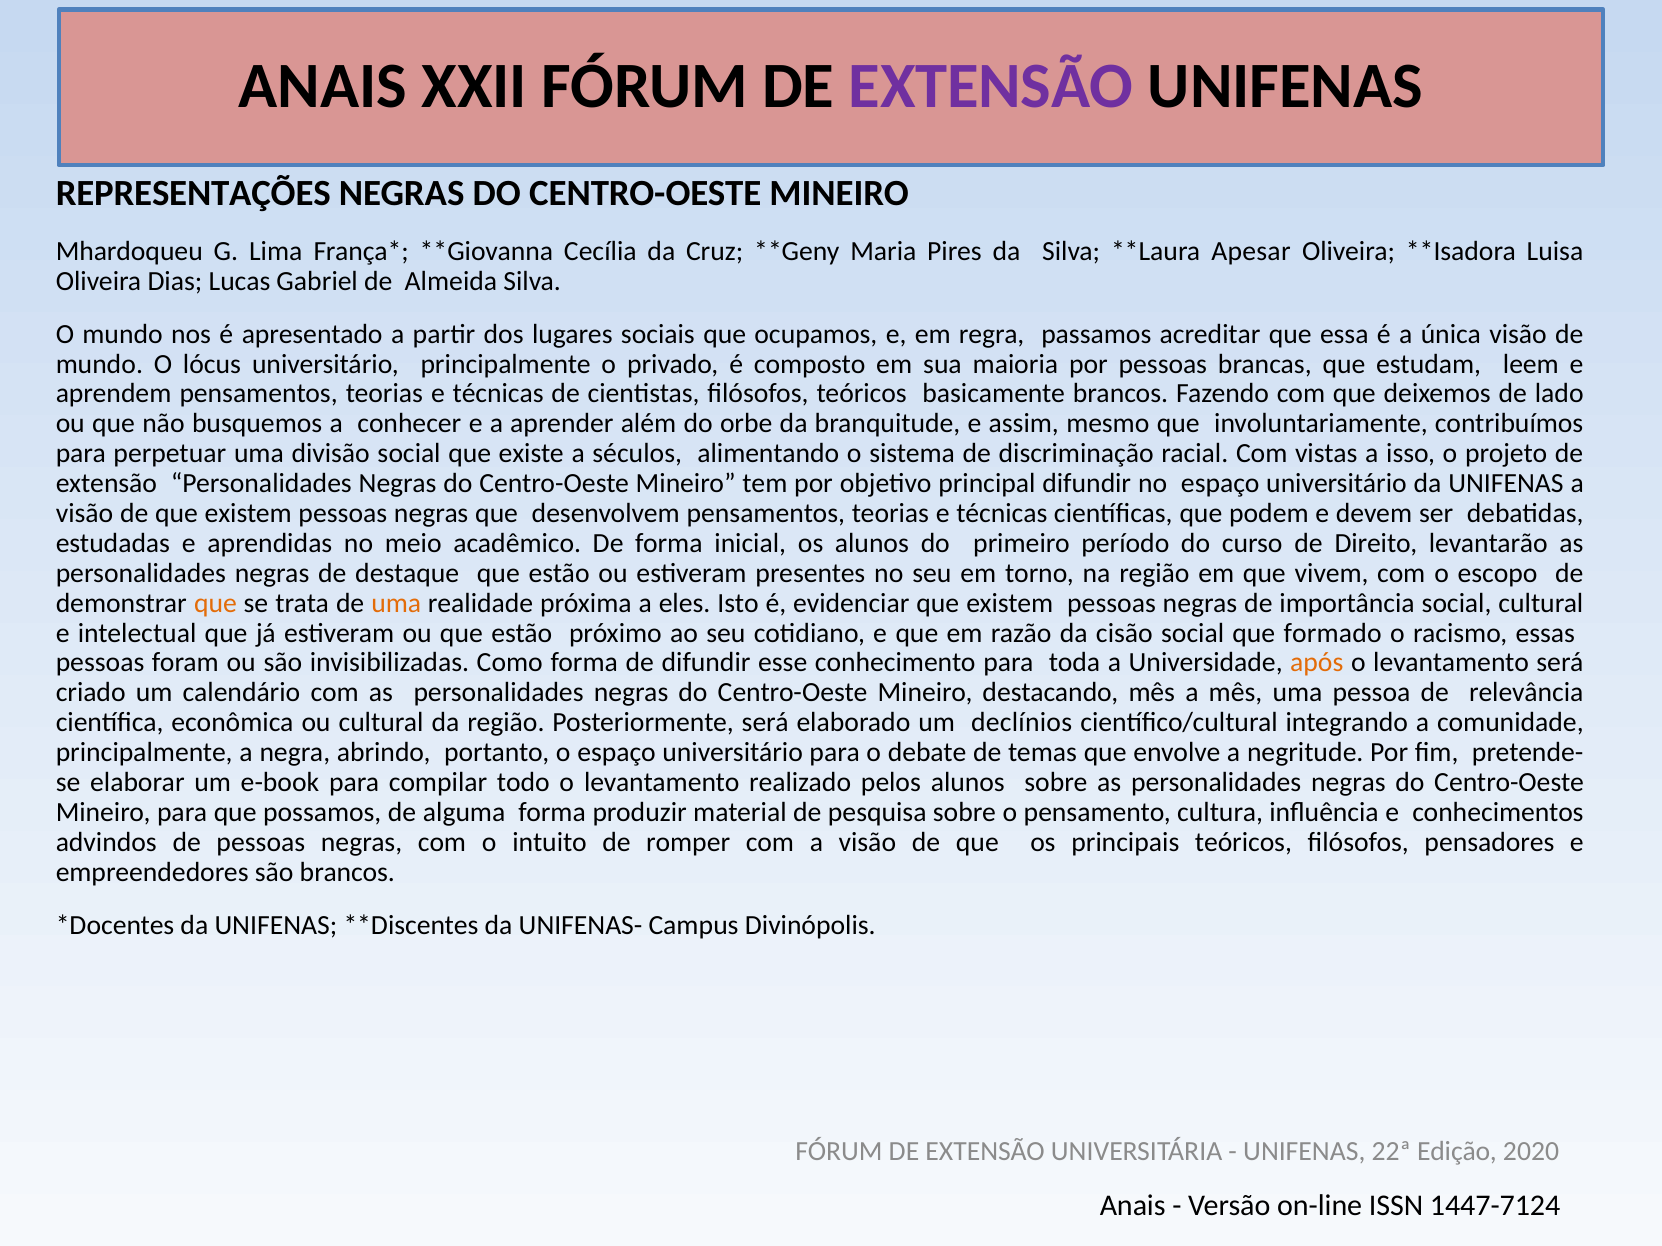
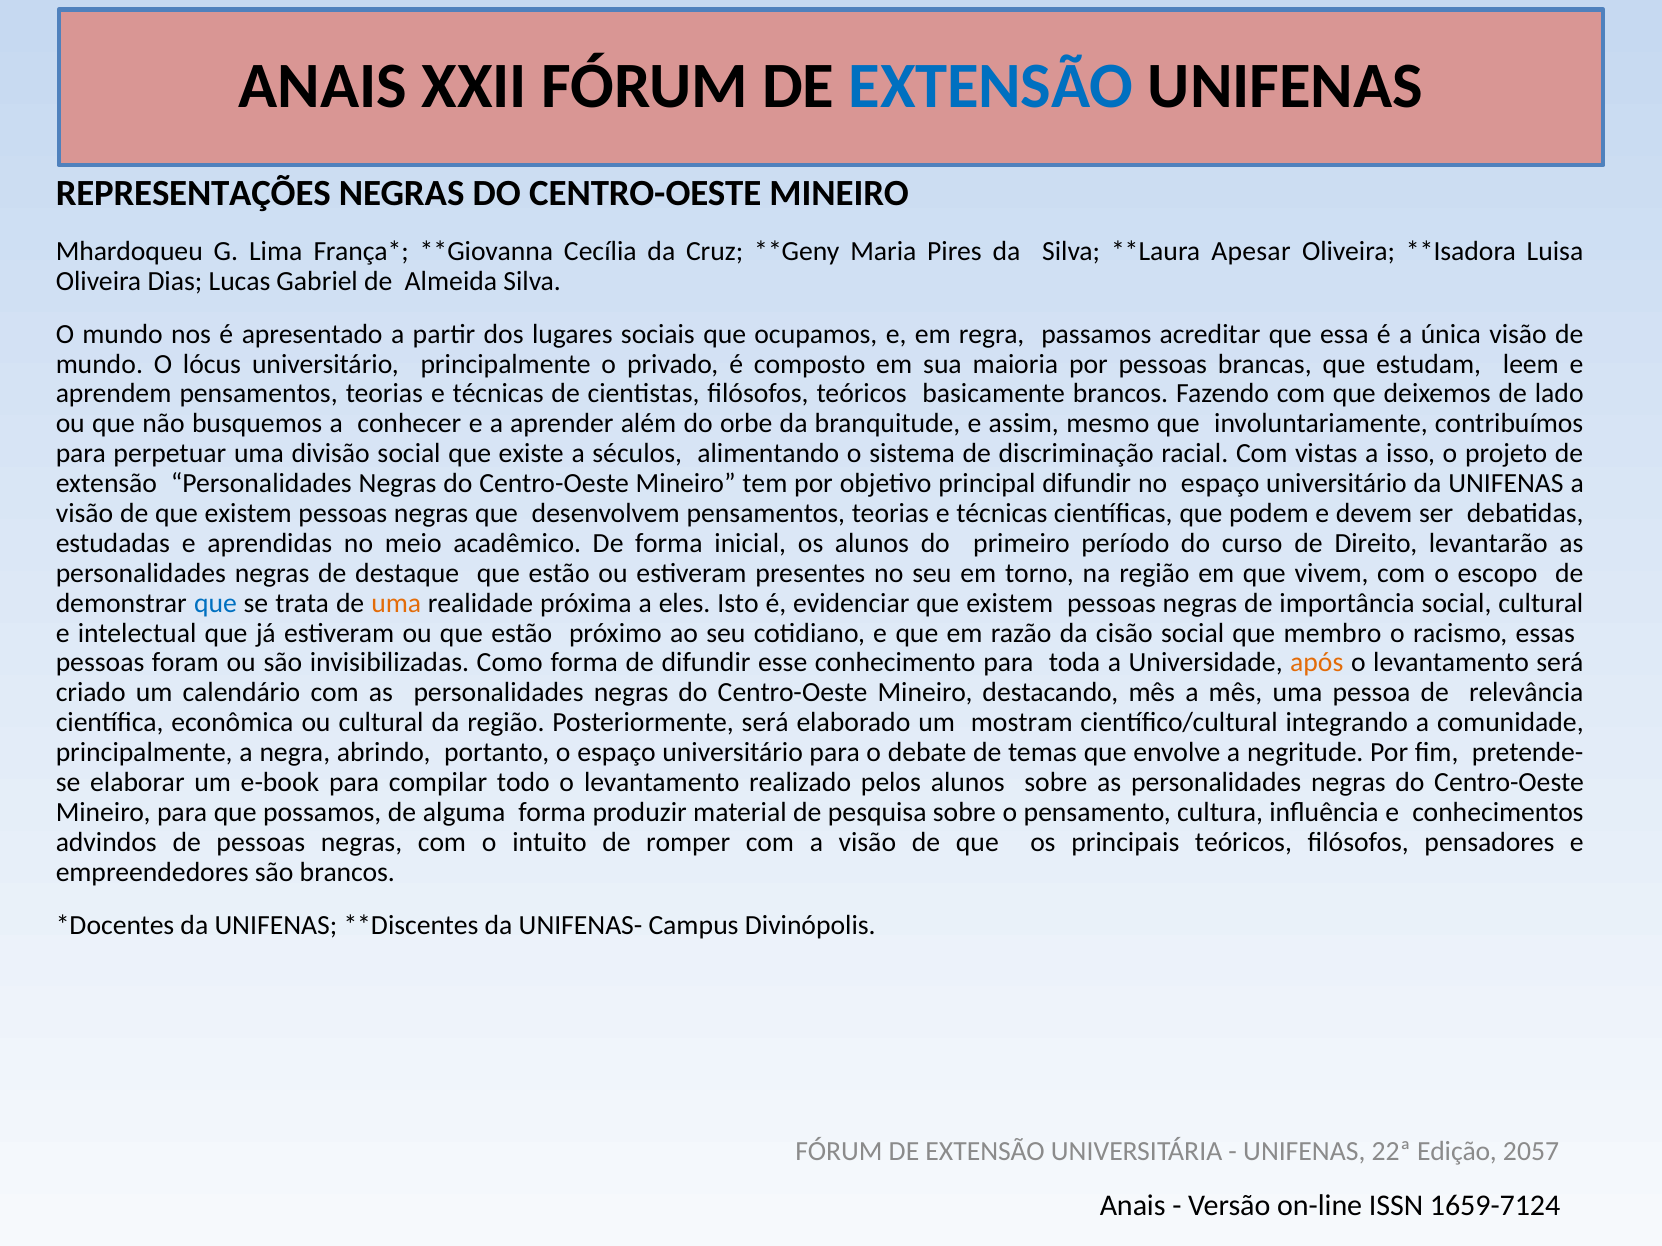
EXTENSÃO colour: purple -> blue (991, 86)
que colour: orange -> blue (215, 603)
formado: formado -> membro (1333, 633)
declínios: declínios -> mostram (1022, 723)
2020: 2020 -> 2057 (1531, 1152)
1447-7124: 1447-7124 -> 1659-7124 (1495, 1206)
